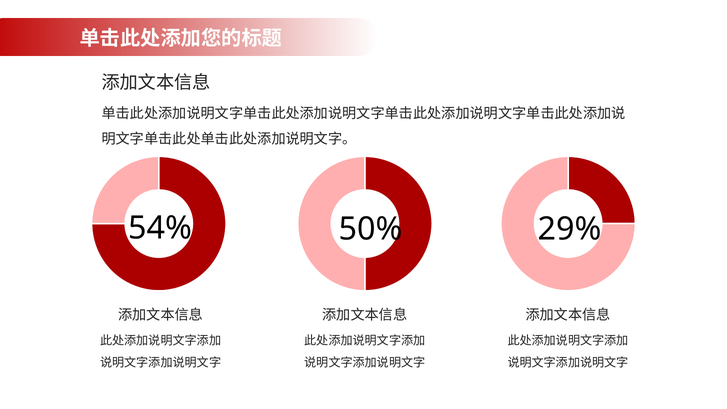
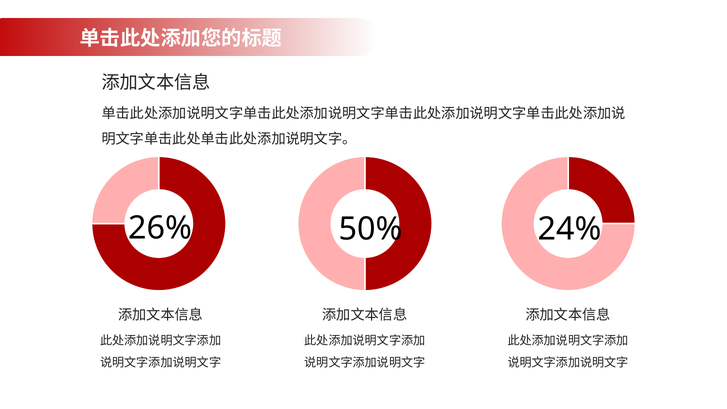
54%: 54% -> 26% (160, 228)
29%: 29% -> 24% (570, 229)
